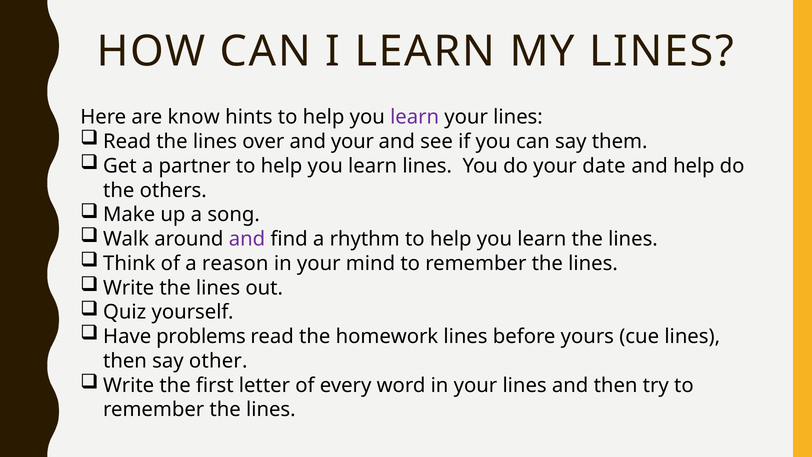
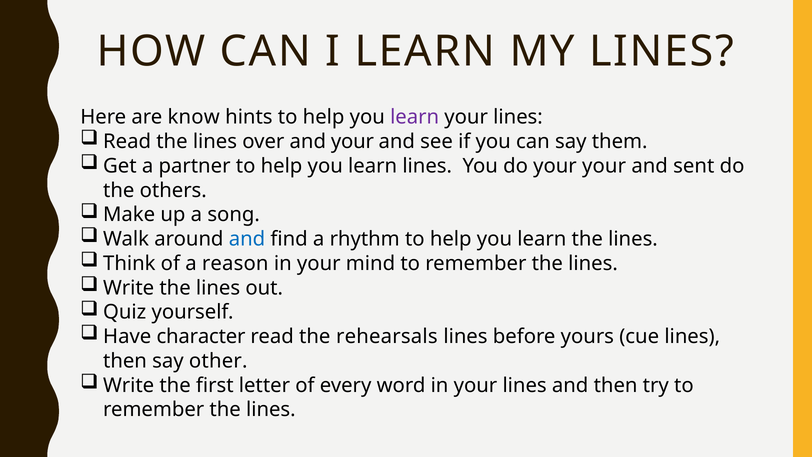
your date: date -> your (604, 166)
and help: help -> sent (694, 166)
and colour: purple -> blue (247, 239)
problems: problems -> character (201, 336)
homework: homework -> rehearsals (387, 336)
